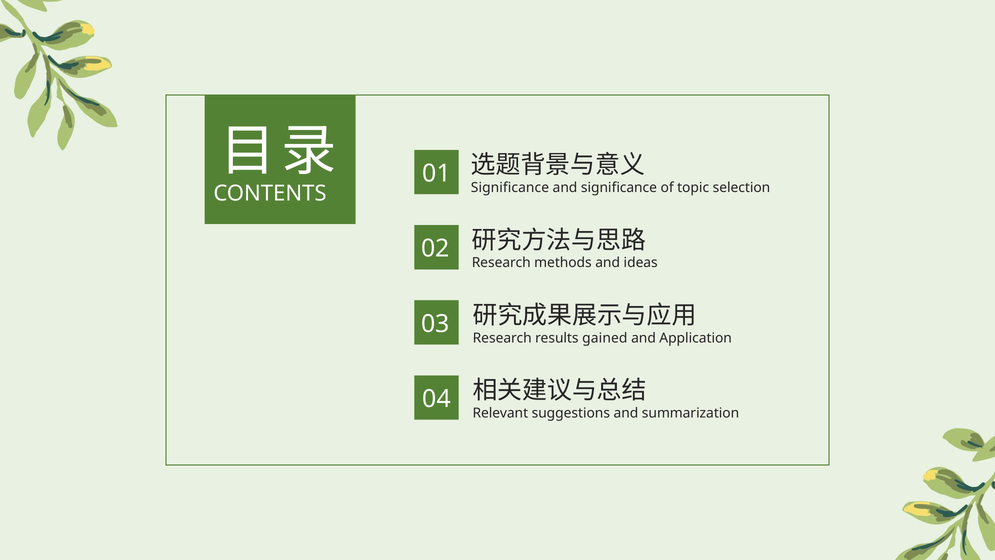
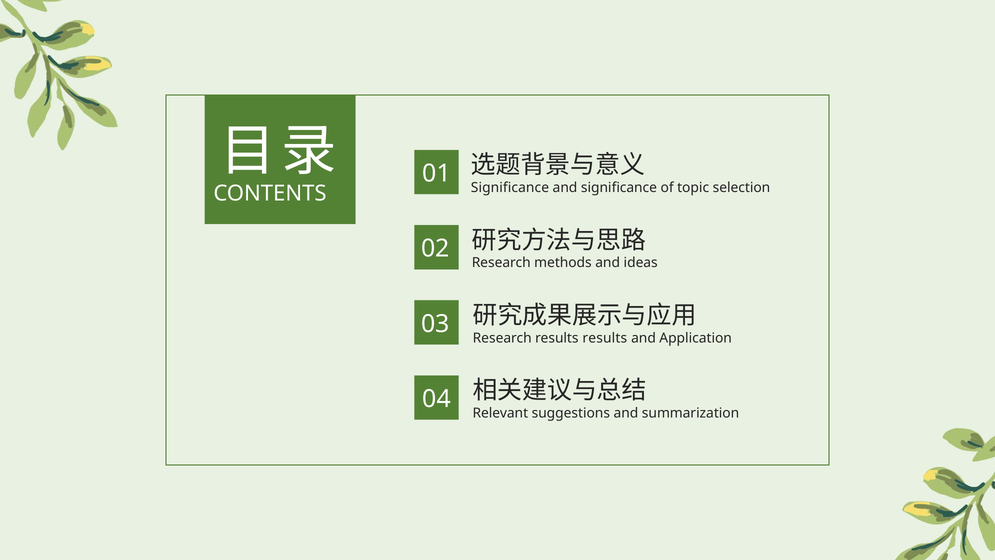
results gained: gained -> results (605, 338)
